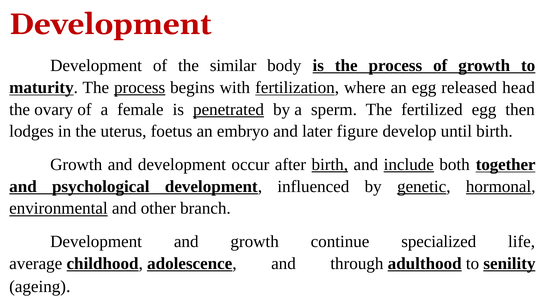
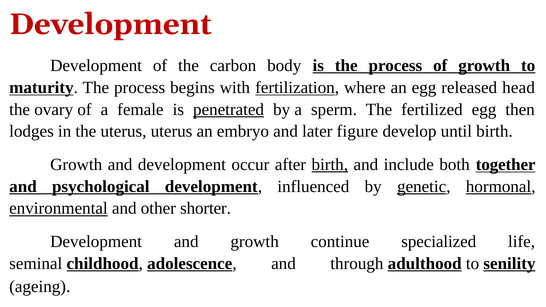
similar: similar -> carbon (233, 65)
process underline: present -> none (140, 88)
uterus foetus: foetus -> uterus (172, 131)
include underline: present -> none (409, 165)
branch: branch -> shorter (205, 208)
average: average -> seminal (36, 264)
